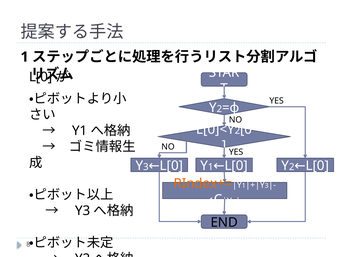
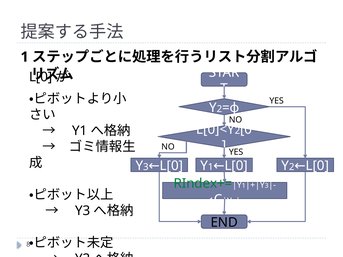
RIndex+= colour: orange -> green (203, 184)
